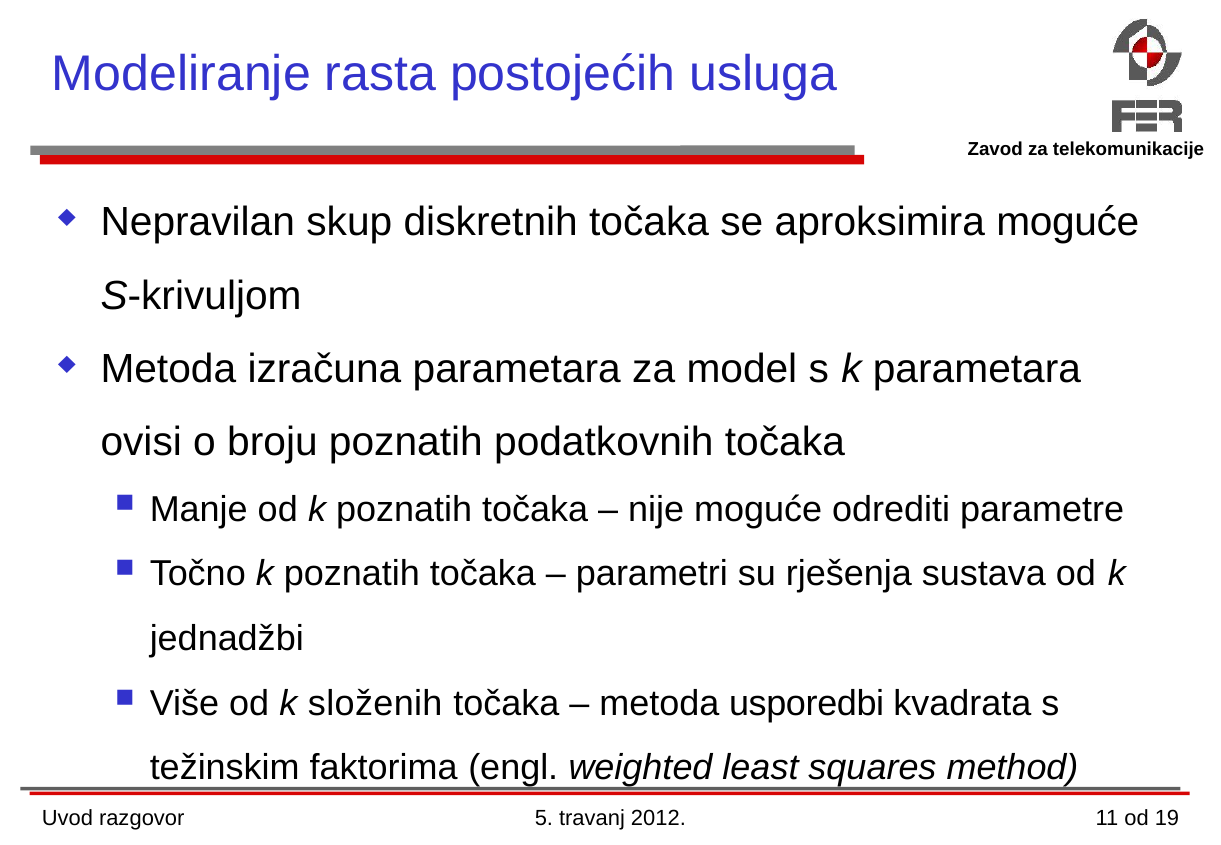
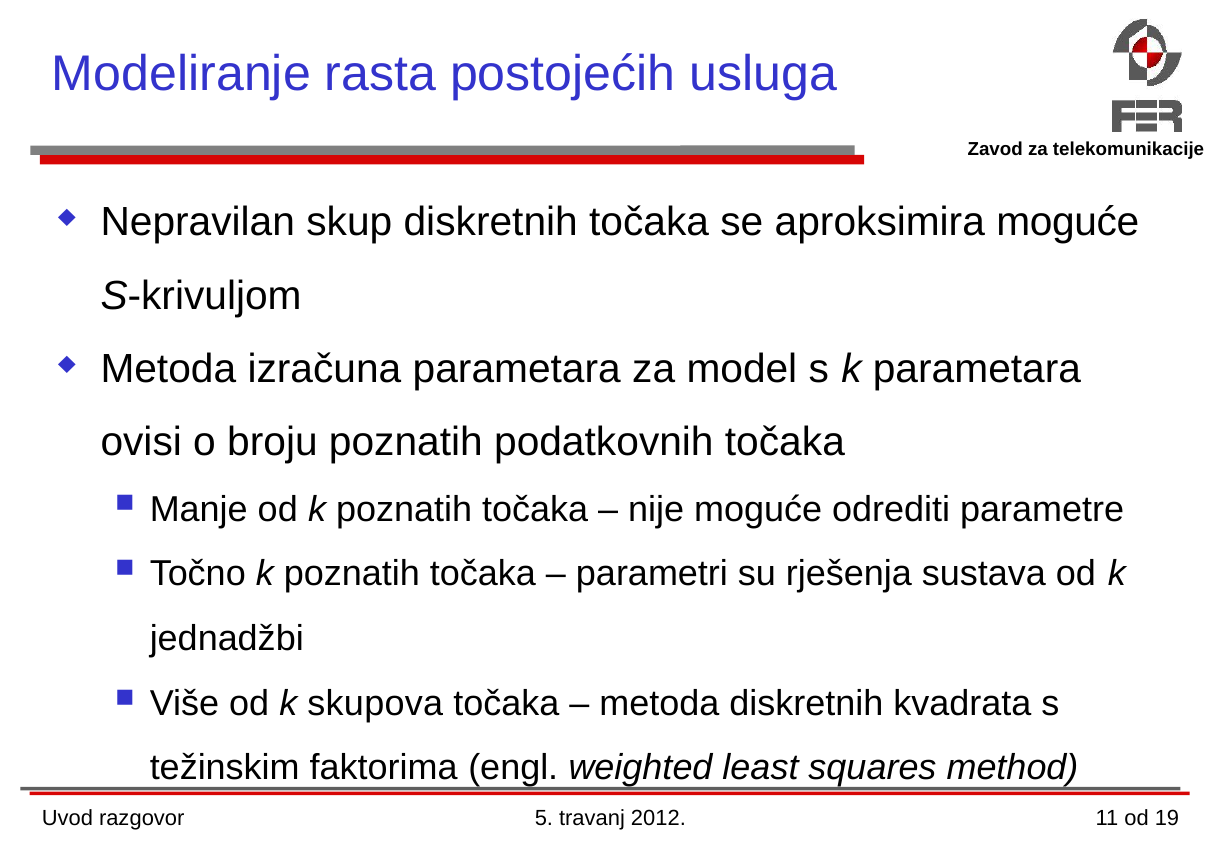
složenih: složenih -> skupova (375, 704)
metoda usporedbi: usporedbi -> diskretnih (806, 704)
